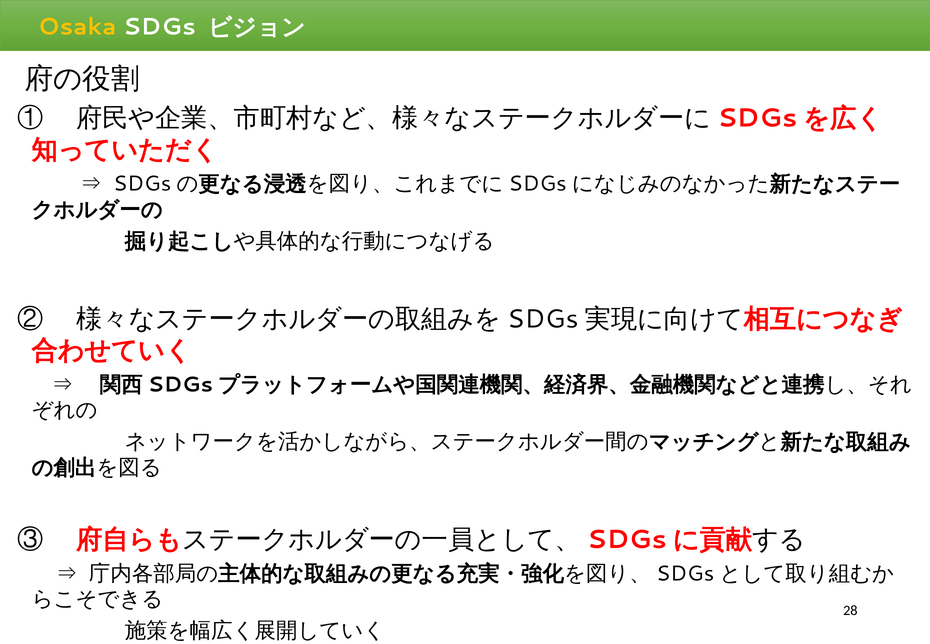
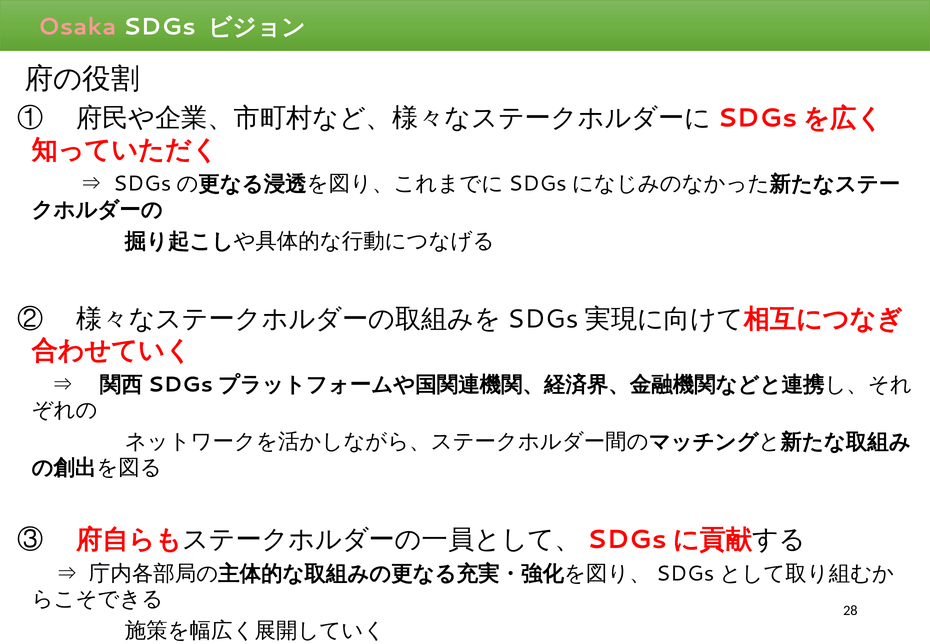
Osaka colour: yellow -> pink (77, 27)
